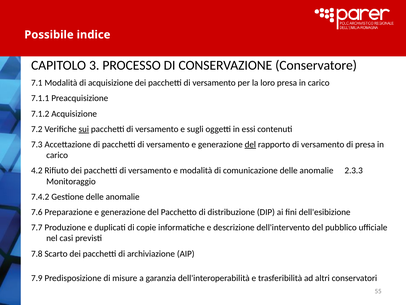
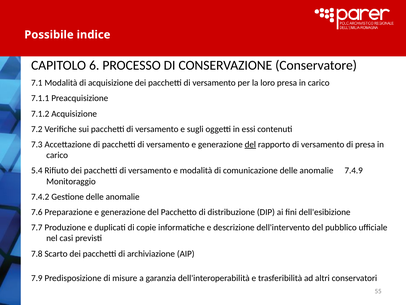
3: 3 -> 6 (94, 65)
sui underline: present -> none (84, 129)
4.2: 4.2 -> 5.4 (37, 170)
2.3.3: 2.3.3 -> 7.4.9 (354, 170)
